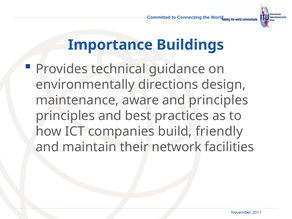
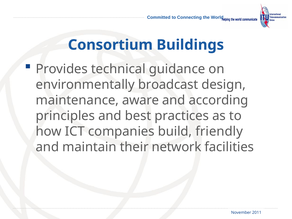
Importance: Importance -> Consortium (110, 45)
directions: directions -> broadcast (168, 85)
and principles: principles -> according (219, 100)
